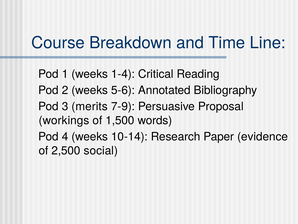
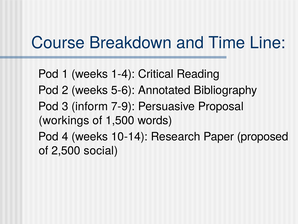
merits: merits -> inform (90, 106)
evidence: evidence -> proposed (263, 136)
